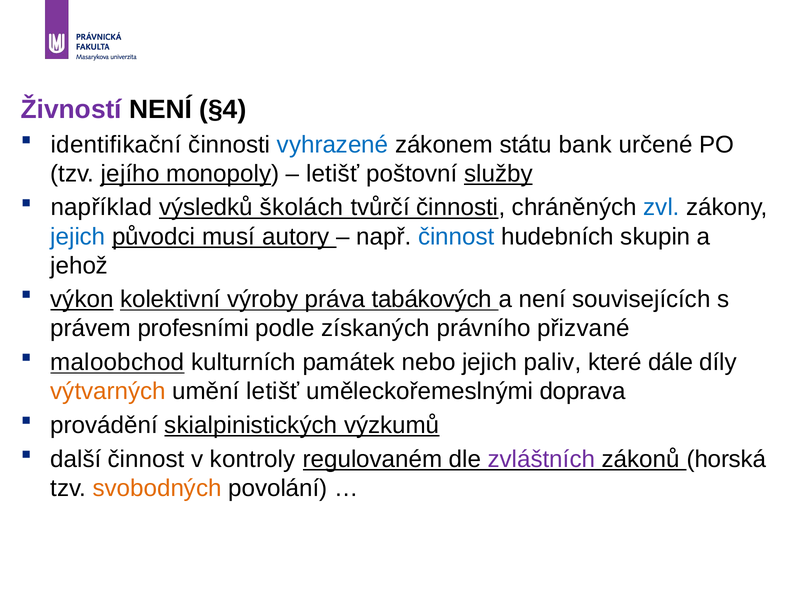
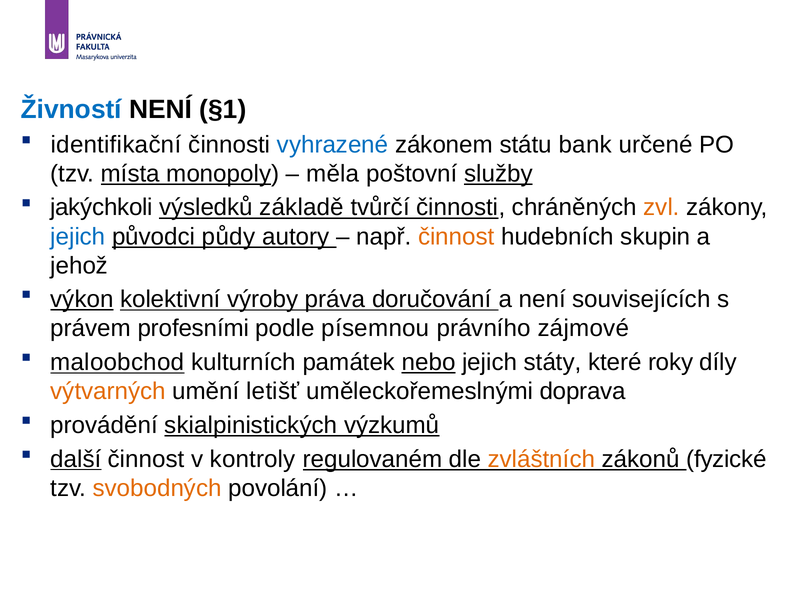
Živností colour: purple -> blue (71, 110)
§4: §4 -> §1 (223, 110)
jejího: jejího -> místa (130, 174)
letišť: letišť -> měla (333, 174)
například: například -> jakýchkoli (101, 208)
školách: školách -> základě (302, 208)
zvl colour: blue -> orange (662, 208)
musí: musí -> půdy (229, 237)
činnost colour: blue -> orange (456, 237)
tabákových: tabákových -> doručování (432, 299)
získaných: získaných -> písemnou (375, 328)
přizvané: přizvané -> zájmové (583, 328)
nebo underline: none -> present (429, 362)
paliv: paliv -> státy (553, 362)
dále: dále -> roky (671, 362)
další underline: none -> present (76, 459)
zvláštních colour: purple -> orange (541, 459)
horská: horská -> fyzické (726, 459)
